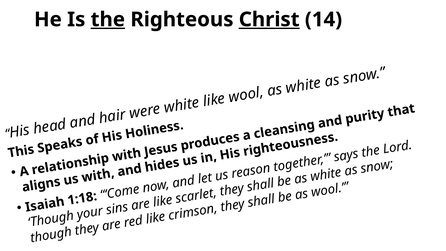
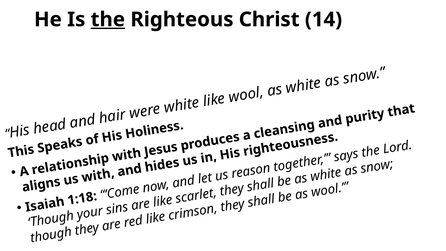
Christ underline: present -> none (269, 20)
